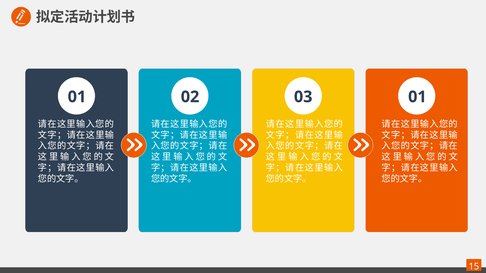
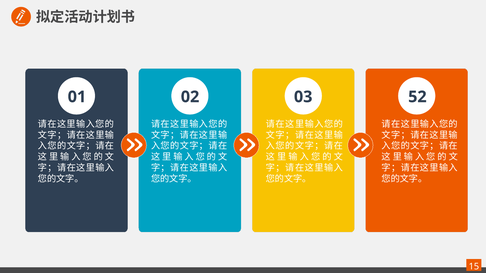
03 01: 01 -> 52 (417, 97)
